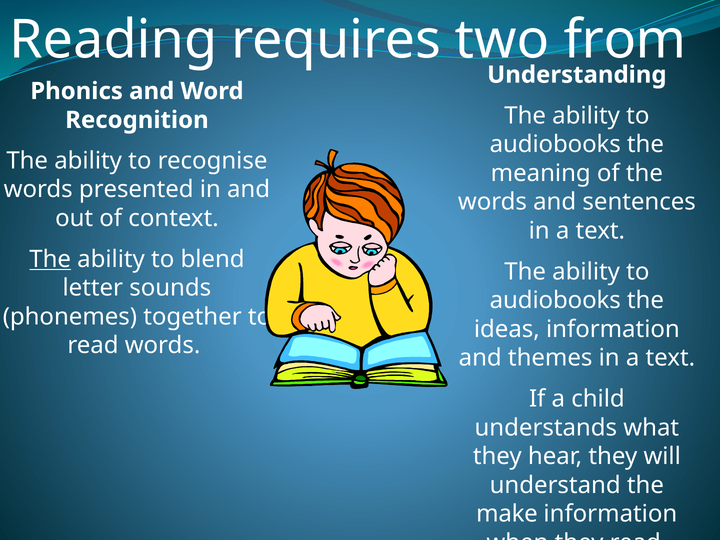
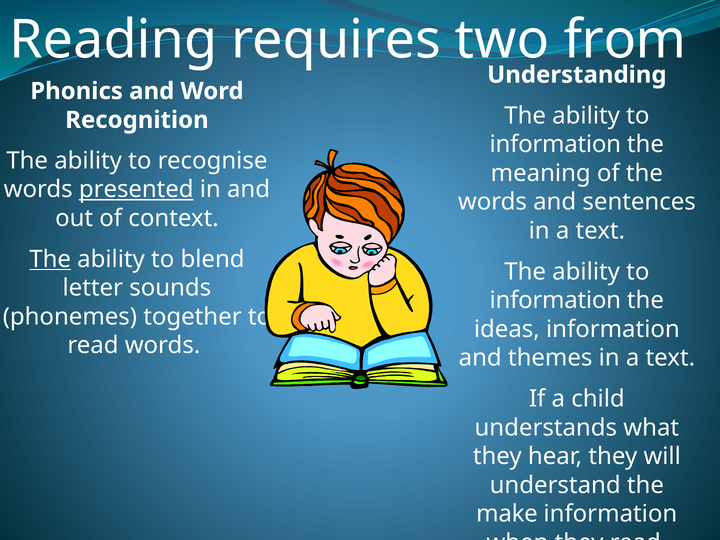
audiobooks: audiobooks -> information (555, 144)
presented underline: none -> present (136, 190)
audiobooks: audiobooks -> information (555, 300)
